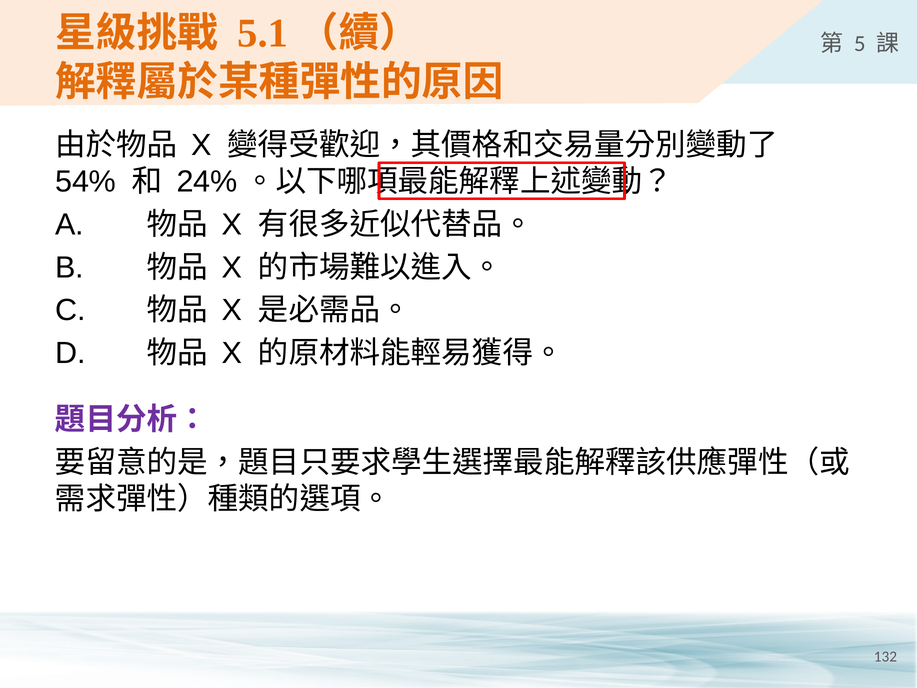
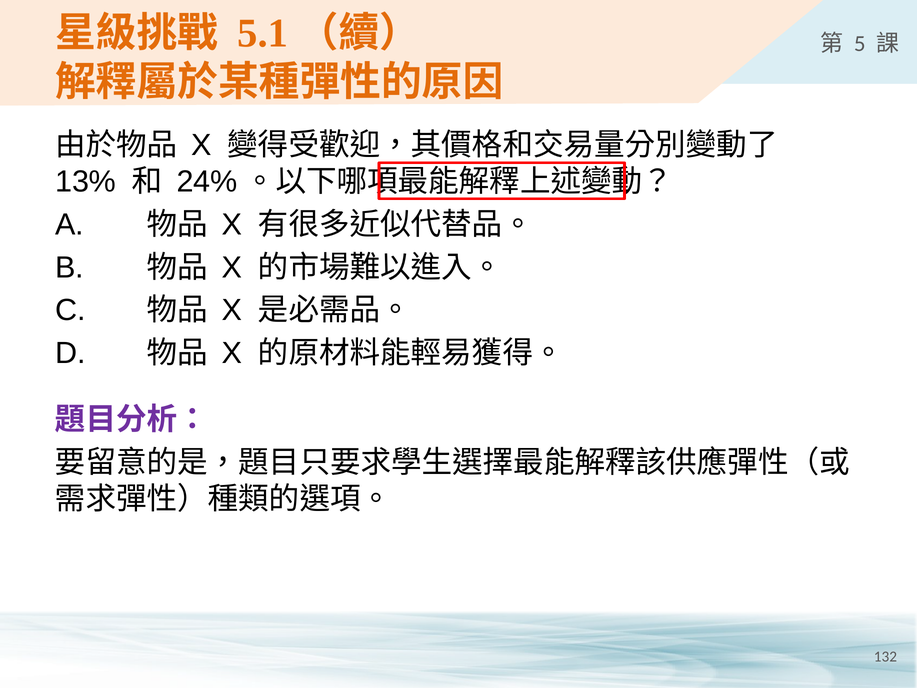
54%: 54% -> 13% (86, 182)
